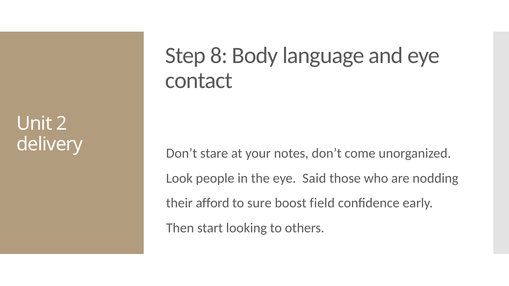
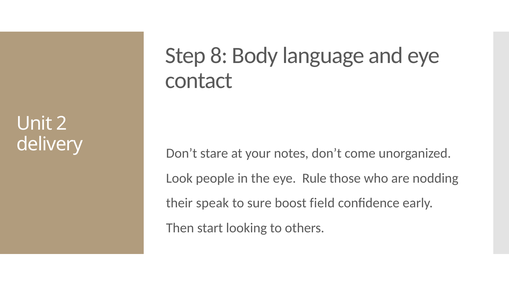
Said: Said -> Rule (314, 178)
afford: afford -> speak (212, 203)
